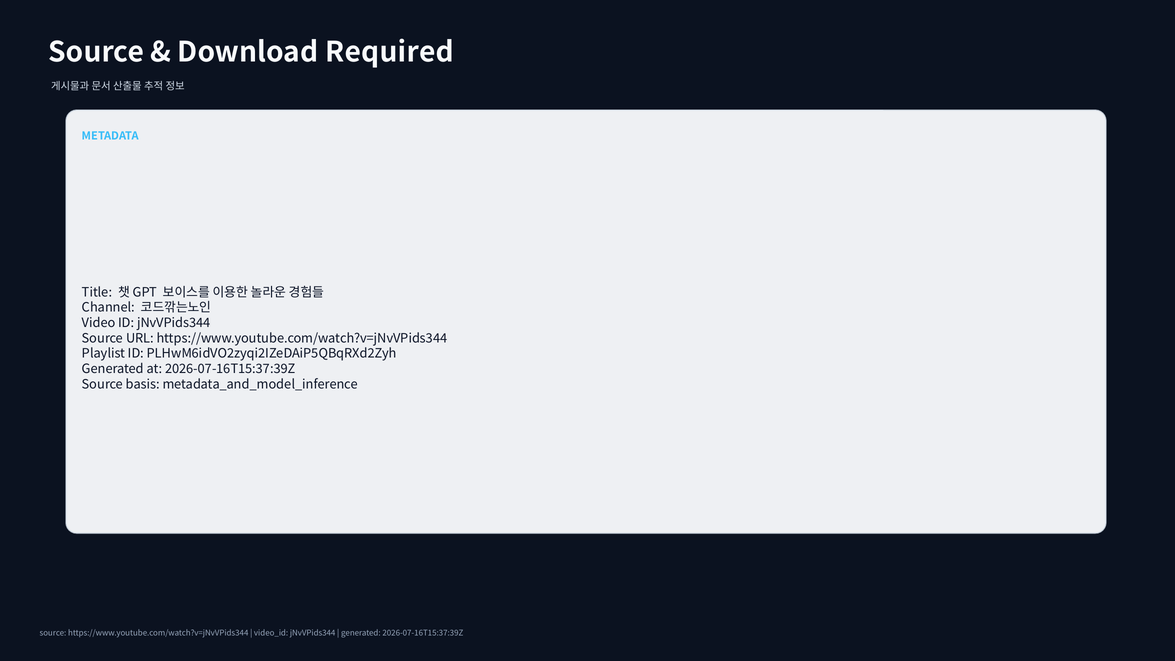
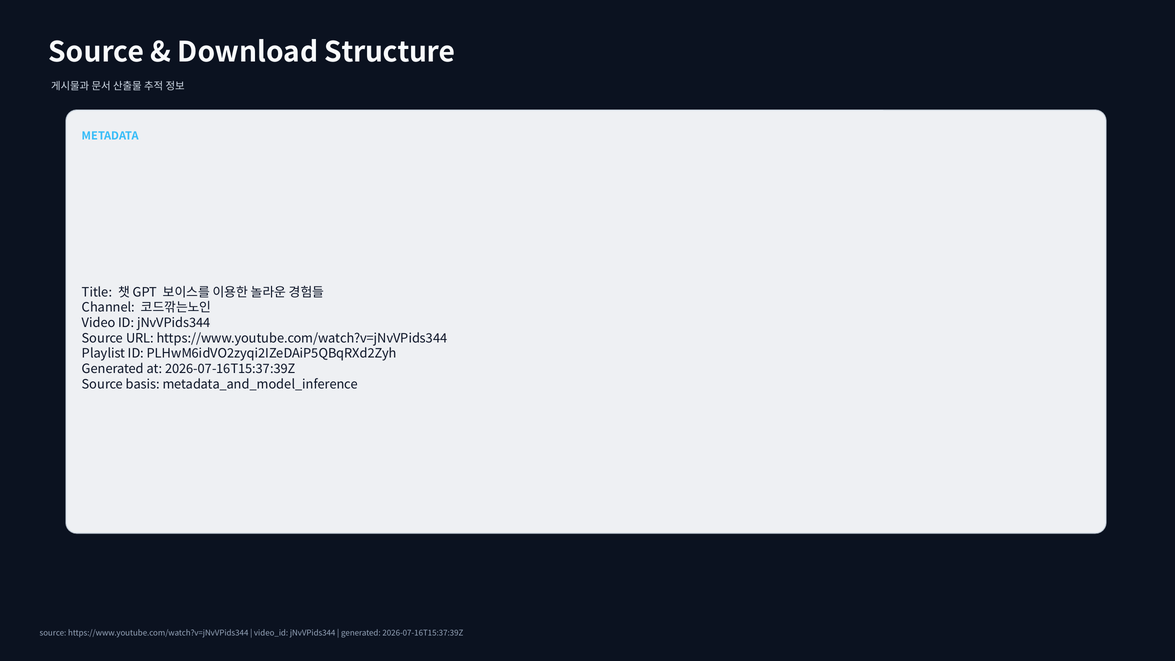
Required: Required -> Structure (390, 53)
